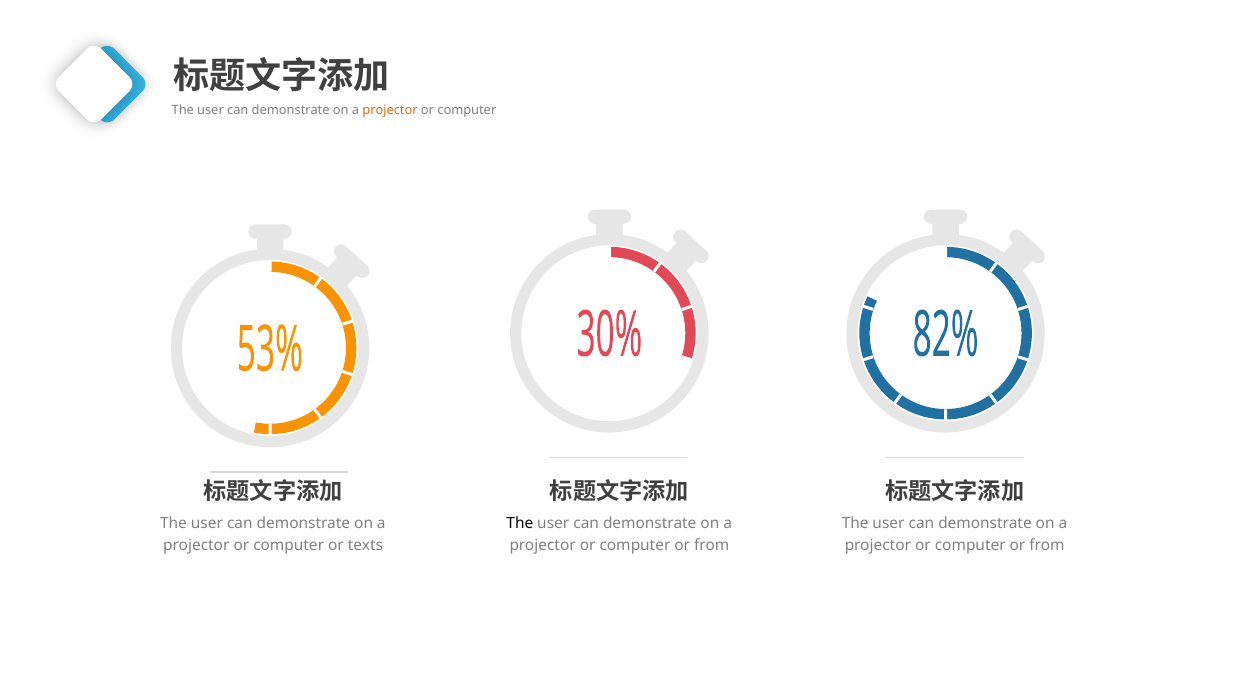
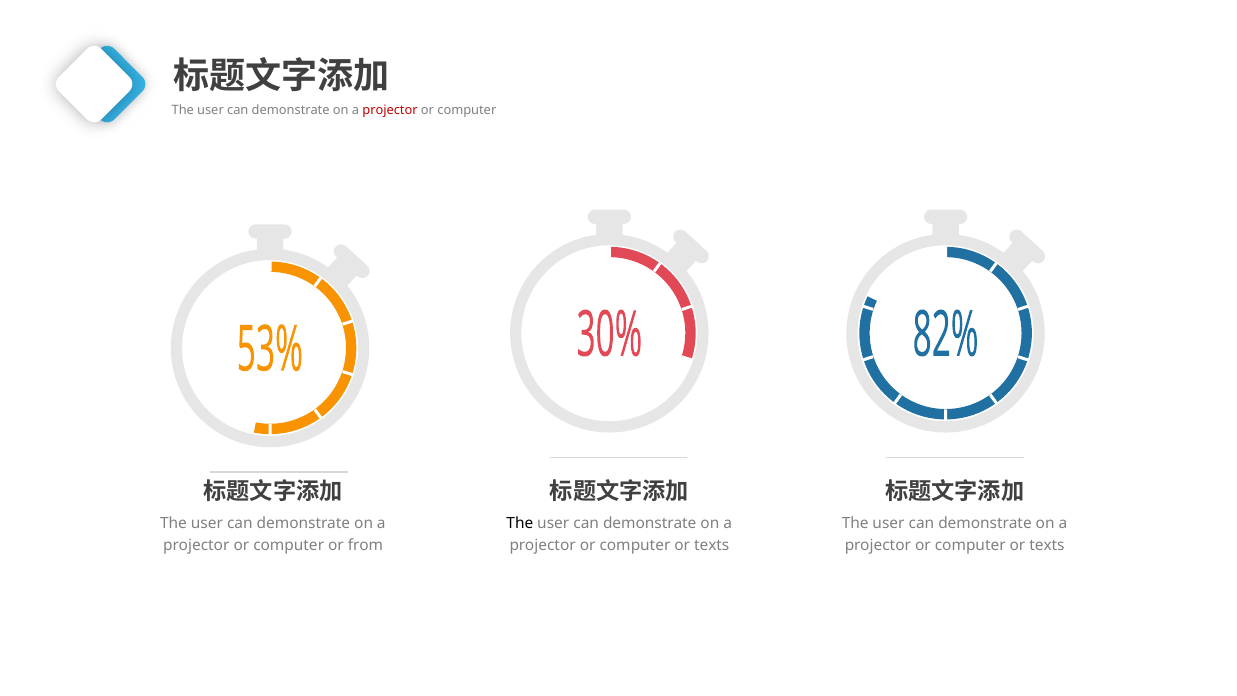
projector colour: orange -> red (390, 110)
texts: texts -> from (365, 545)
from: from -> texts (712, 545)
from: from -> texts (1047, 545)
